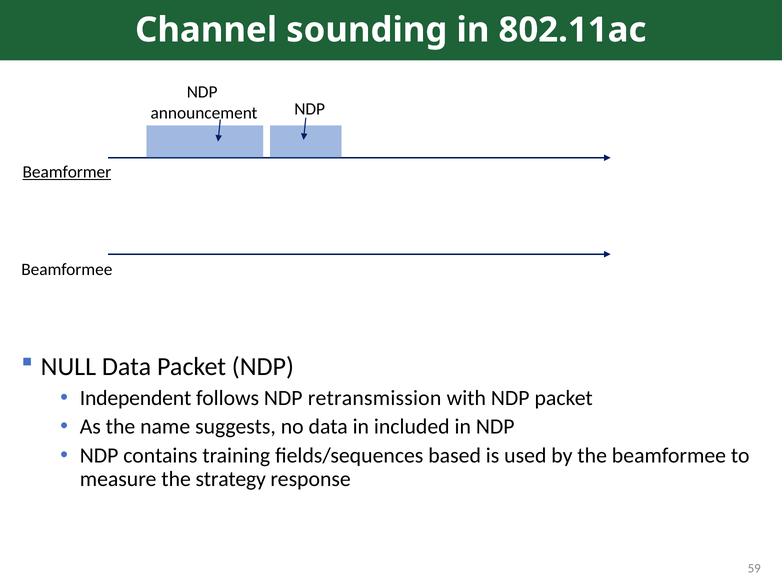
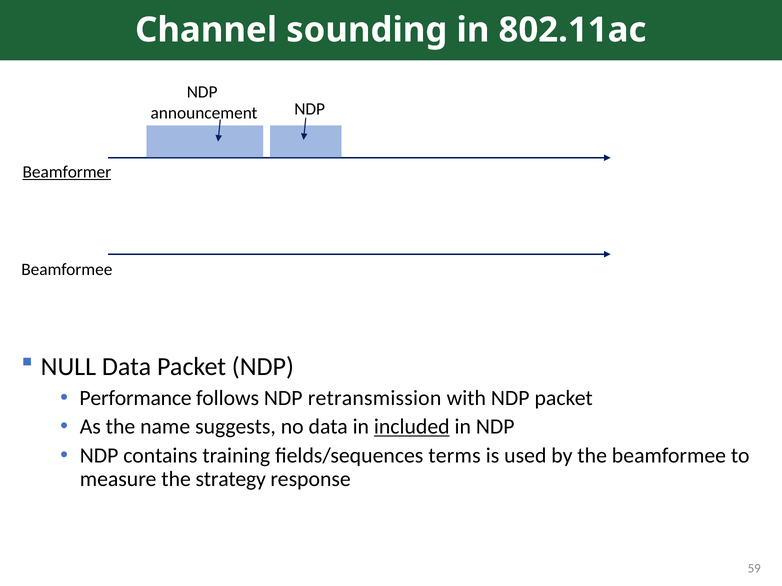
Independent: Independent -> Performance (136, 398)
included underline: none -> present (412, 427)
based: based -> terms (454, 456)
